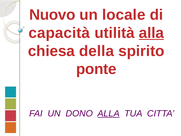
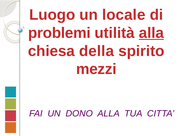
Nuovo: Nuovo -> Luogo (52, 15)
capacità: capacità -> problemi (59, 33)
ponte: ponte -> mezzi (96, 69)
ALLA underline: present -> none (109, 113)
